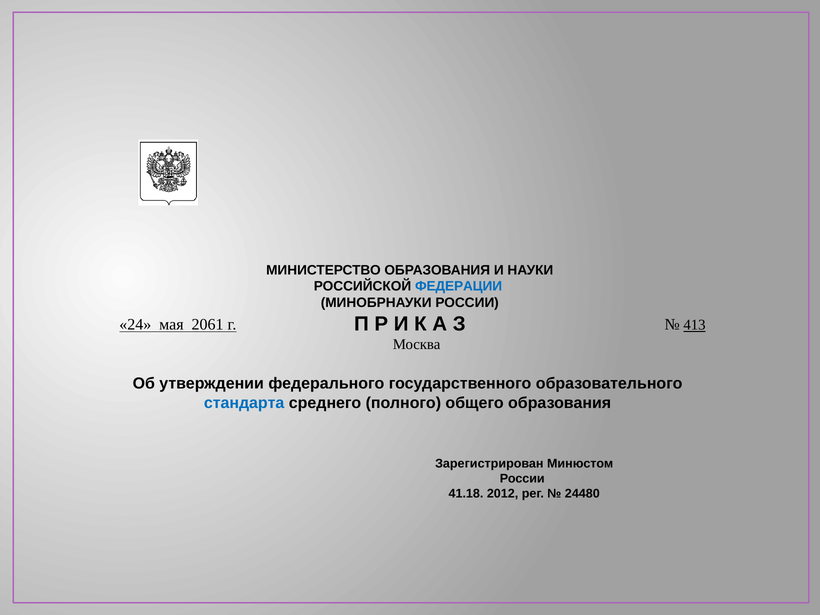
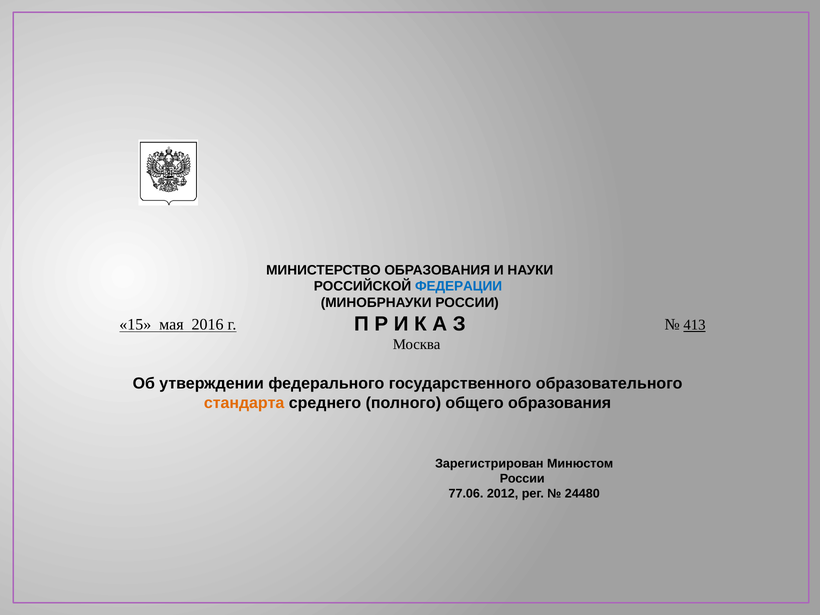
24: 24 -> 15 (135, 325)
2061: 2061 -> 2016 (208, 325)
стандарта colour: blue -> orange (244, 403)
41.18: 41.18 -> 77.06 (466, 494)
